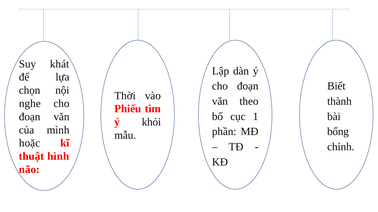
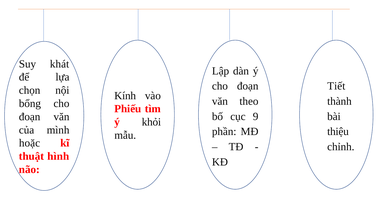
Biết: Biết -> Tiết (336, 86)
Thời: Thời -> Kính (125, 96)
nghe: nghe -> bổng (30, 104)
1: 1 -> 9 (256, 117)
bổng: bổng -> thiệu (338, 132)
